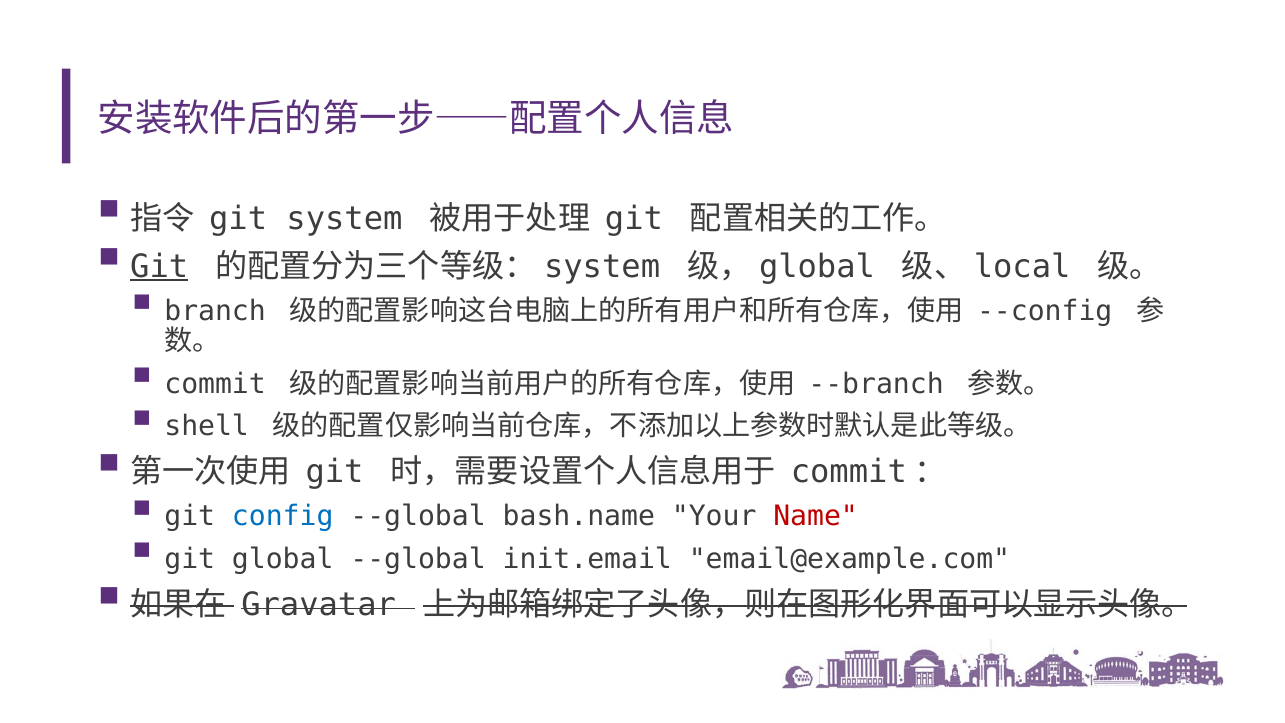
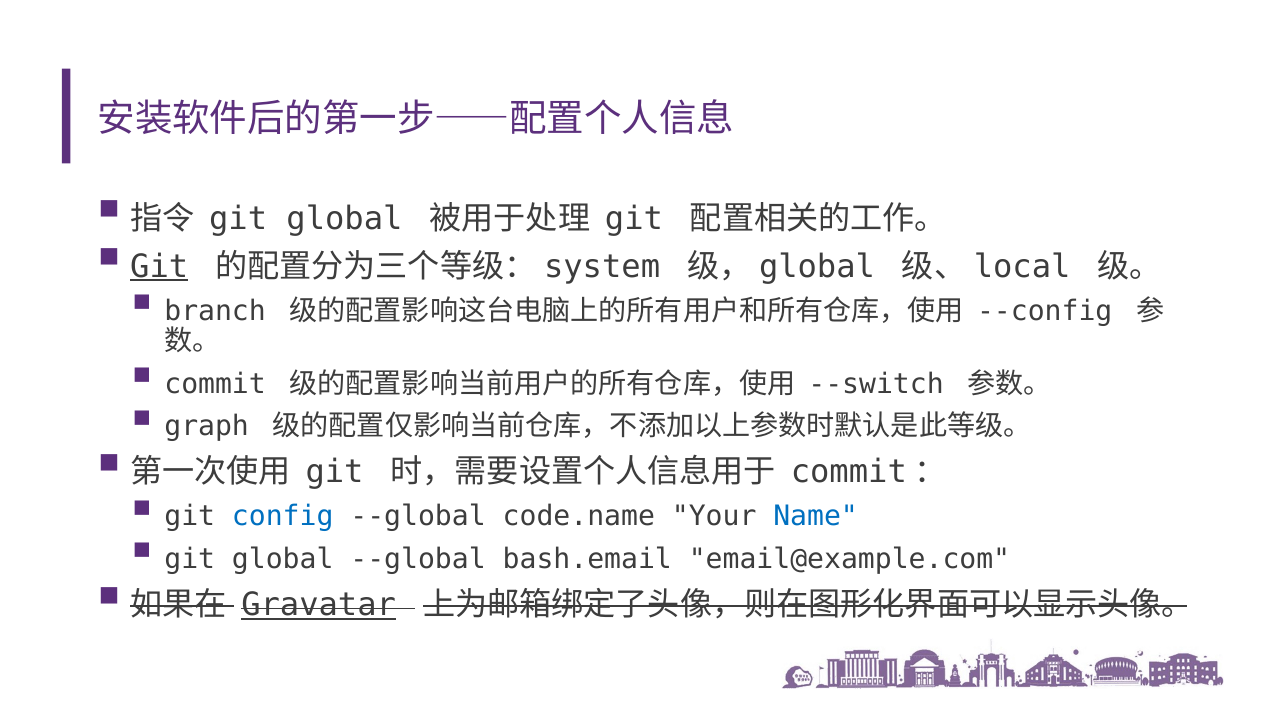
system: system -> global (344, 219)
--branch: --branch -> --switch (876, 384)
shell: shell -> graph (207, 426)
bash.name: bash.name -> code.name (579, 516)
Name colour: red -> blue (816, 516)
init.email: init.email -> bash.email (587, 559)
Gravatar underline: none -> present (319, 605)
